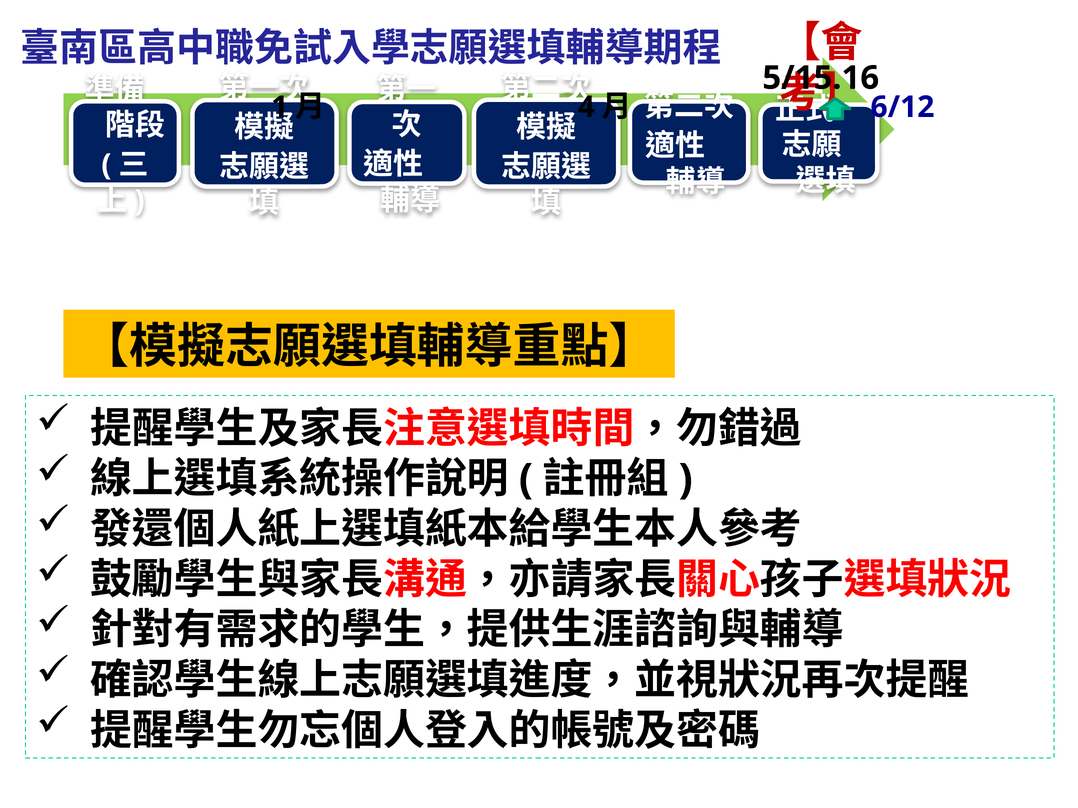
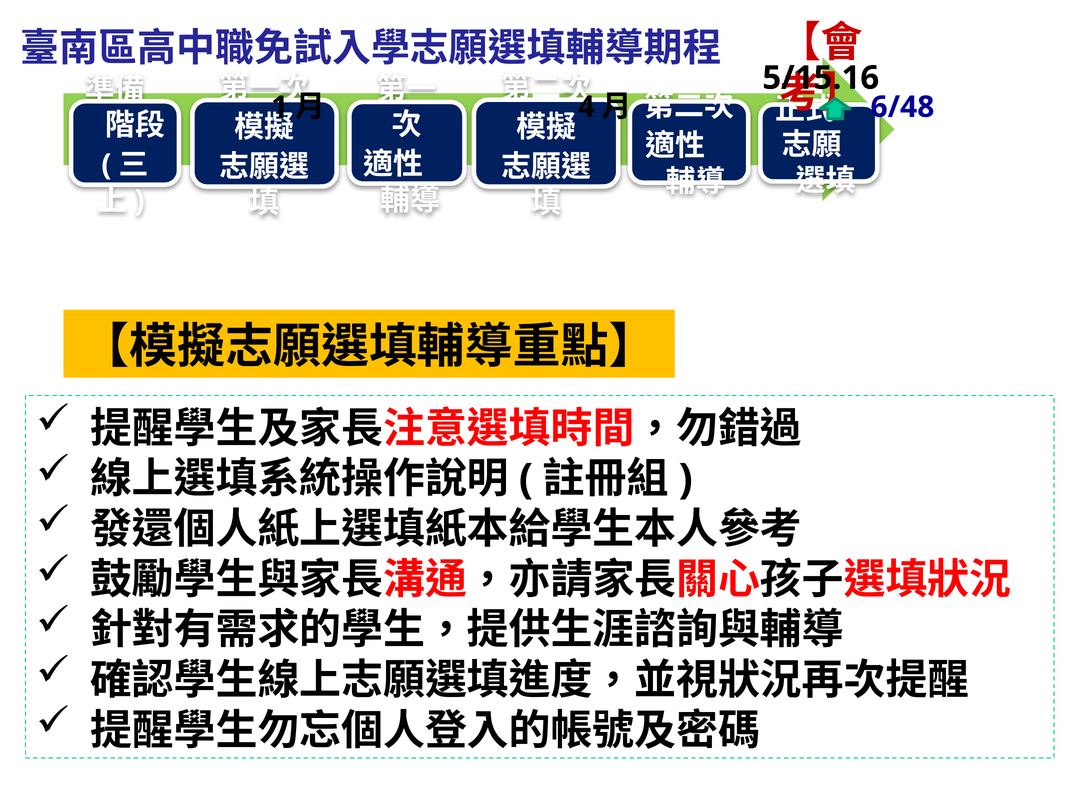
6/12: 6/12 -> 6/48 (902, 107)
